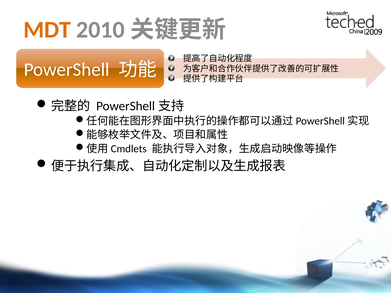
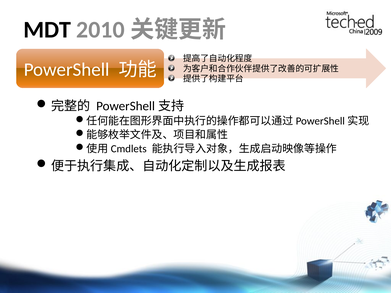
MDT colour: orange -> black (47, 30)
